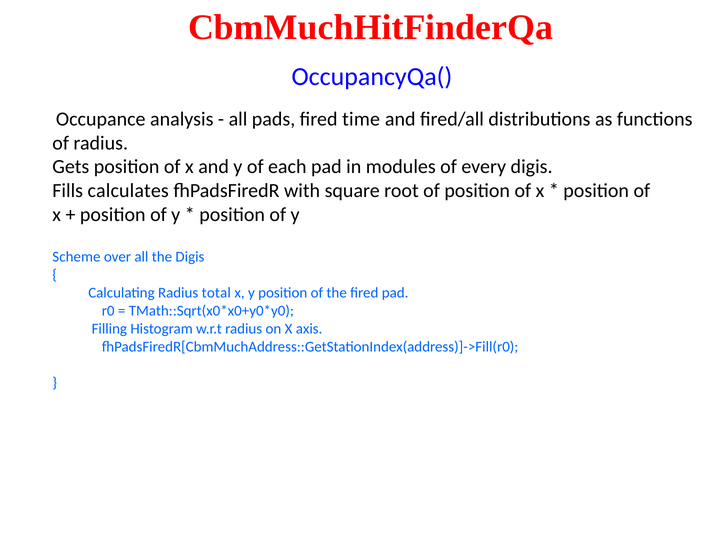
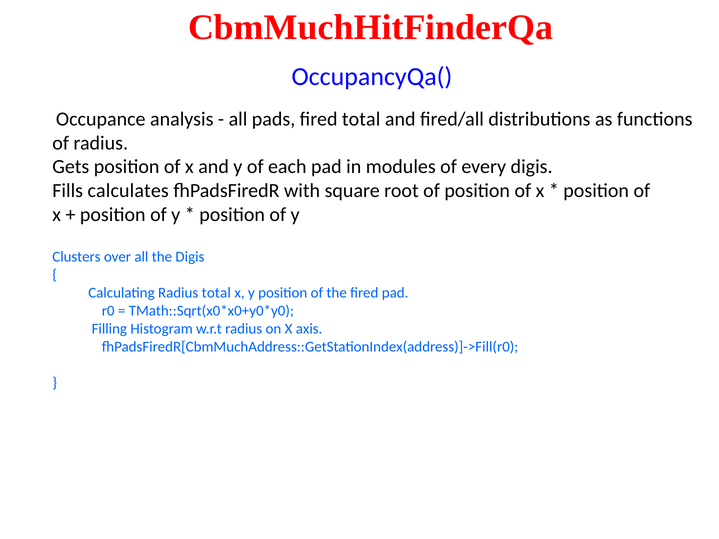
fired time: time -> total (361, 119)
Scheme: Scheme -> Clusters (76, 257)
